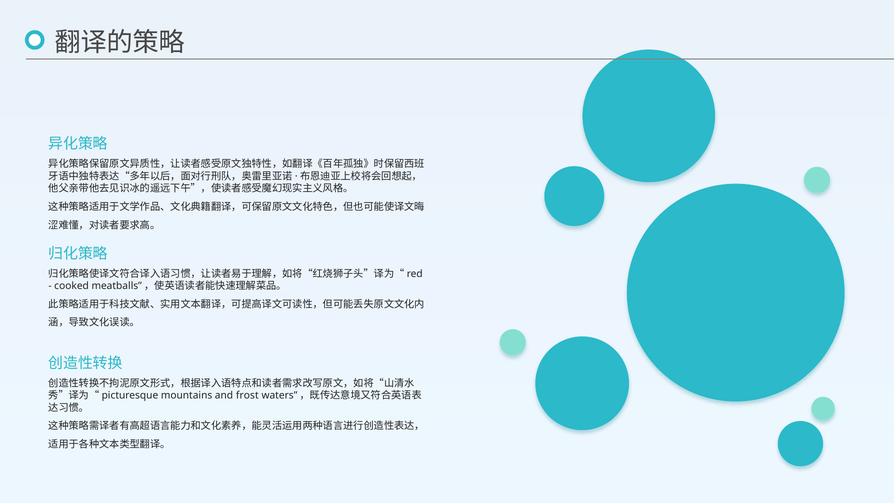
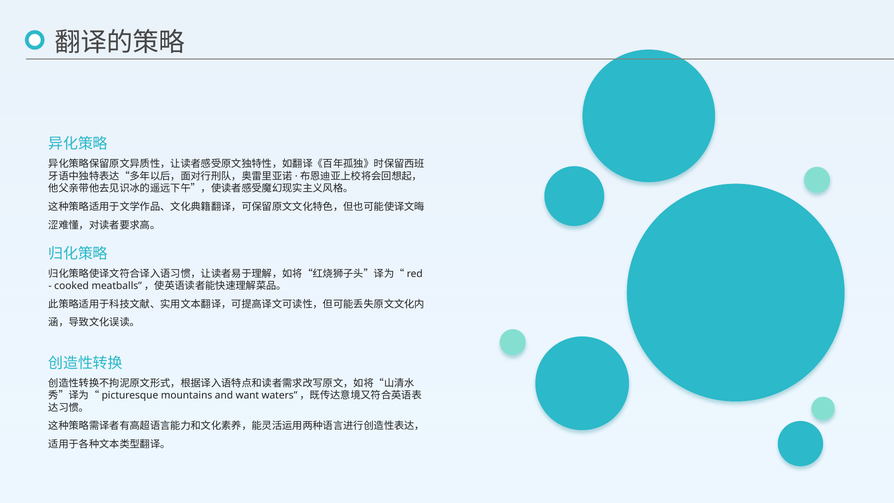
frost: frost -> want (247, 395)
